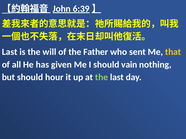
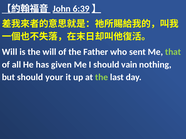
Last: Last -> Will (10, 52)
that colour: yellow -> light green (173, 52)
hour: hour -> your (54, 77)
